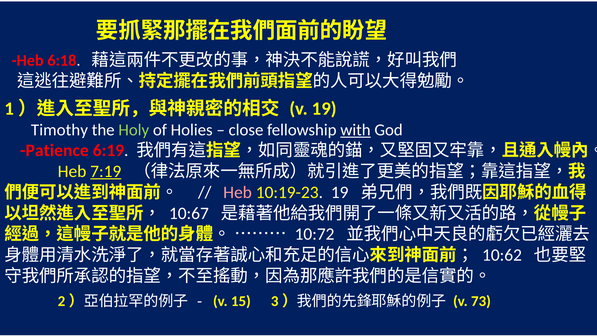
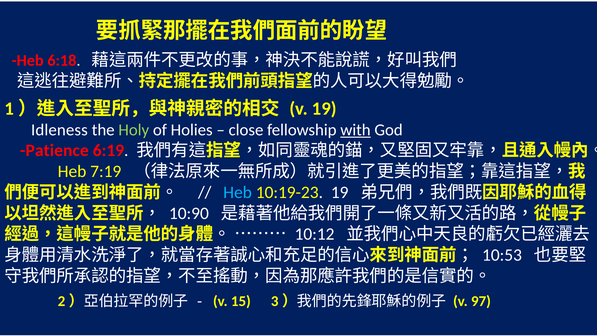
Timothy: Timothy -> Idleness (59, 130)
7:19 underline: present -> none (106, 171)
Heb colour: pink -> light blue (238, 192)
10:67: 10:67 -> 10:90 (189, 213)
10:72: 10:72 -> 10:12 (315, 234)
10:62: 10:62 -> 10:53 (502, 255)
73: 73 -> 97 (481, 301)
